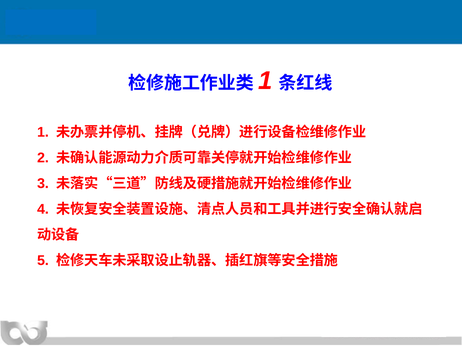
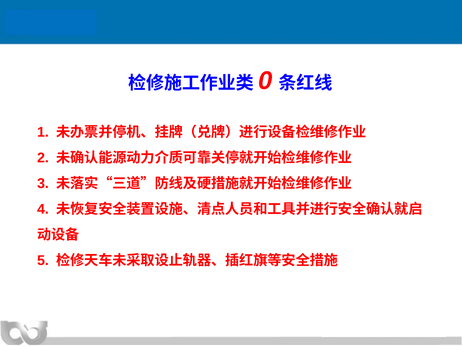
1: 1 -> 0 (265, 81)
